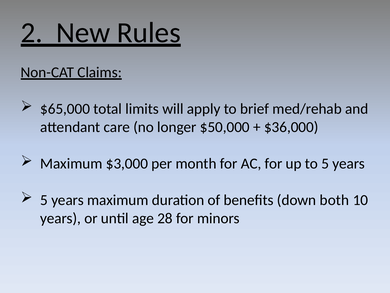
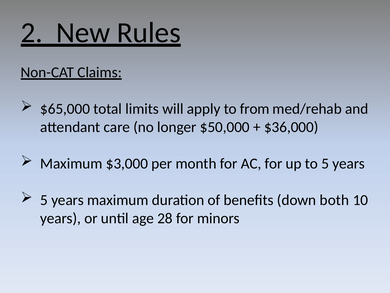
brief: brief -> from (255, 109)
